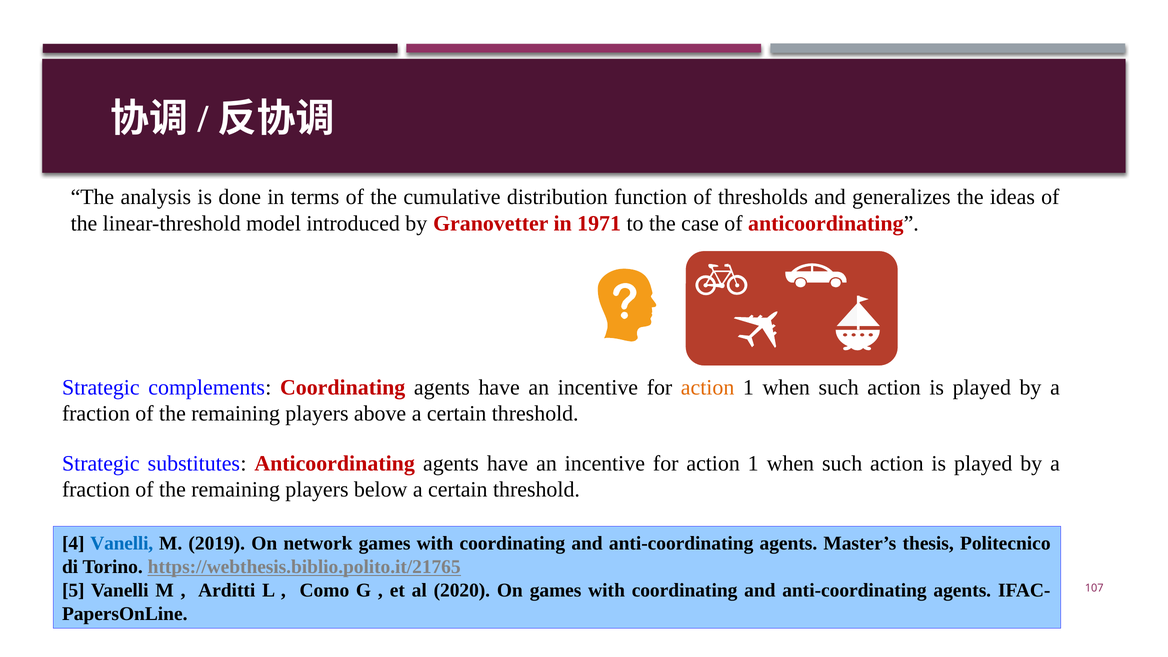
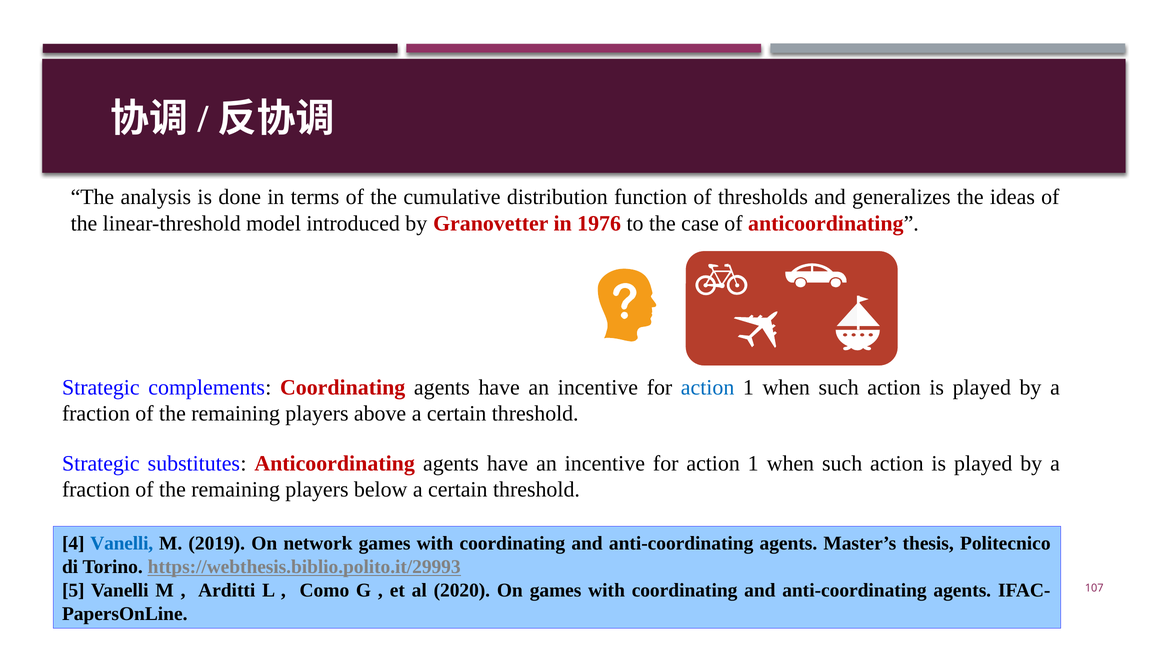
1971: 1971 -> 1976 (599, 223)
action colour: orange -> blue (708, 387)
https://webthesis.biblio.polito.it/21765: https://webthesis.biblio.polito.it/21765 -> https://webthesis.biblio.polito.it/29993 (304, 567)
